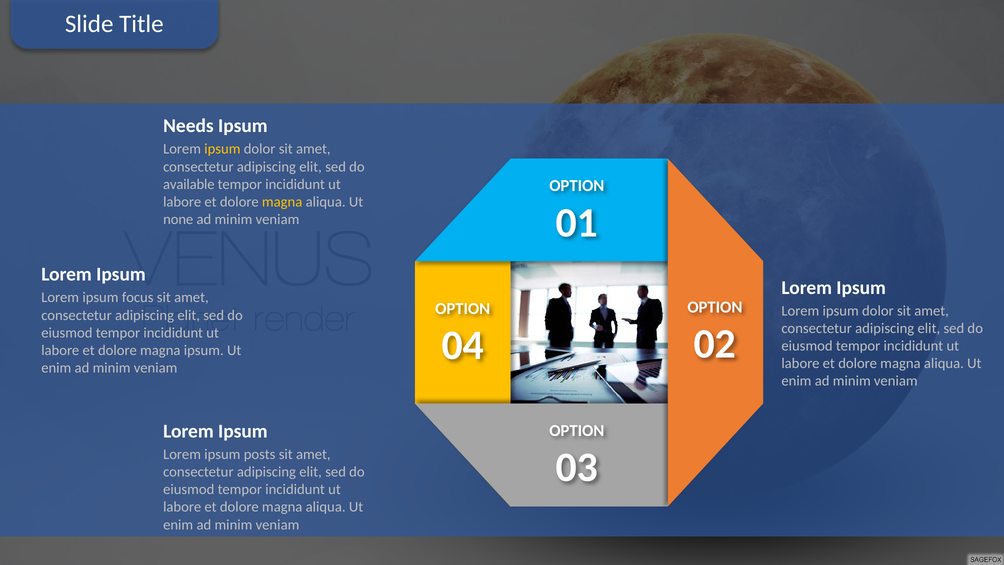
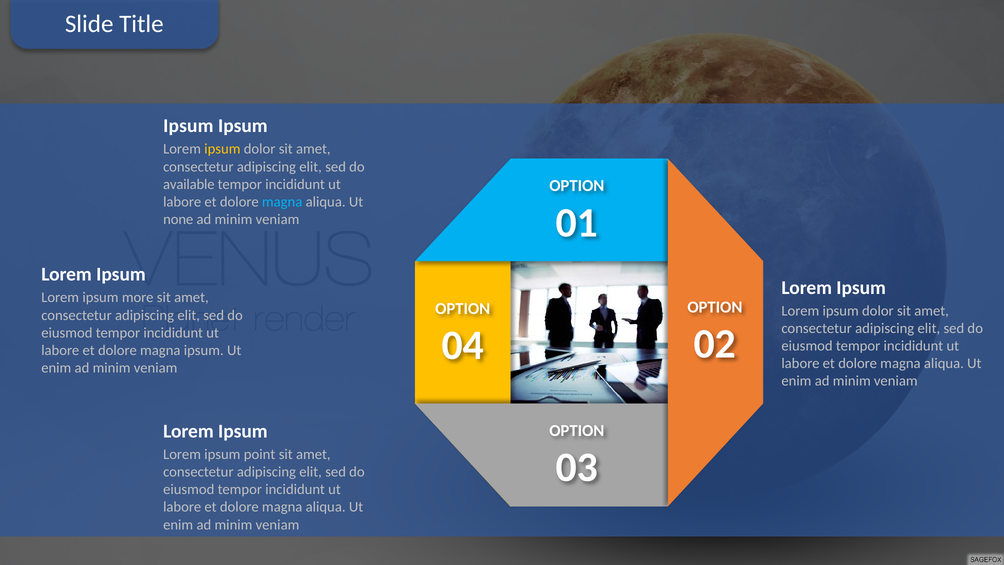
Needs: Needs -> Ipsum (188, 126)
magna colour: yellow -> light blue (282, 202)
focus: focus -> more (138, 297)
posts: posts -> point (260, 454)
